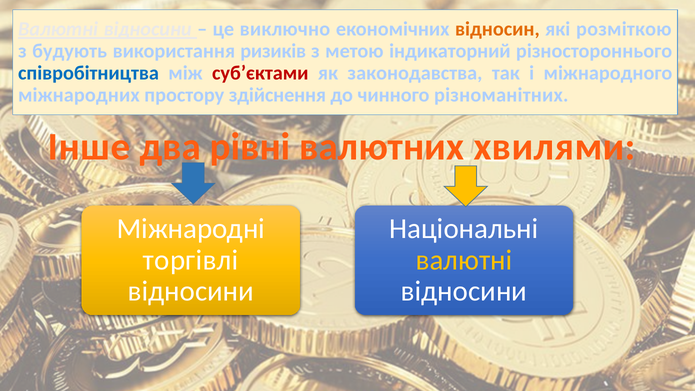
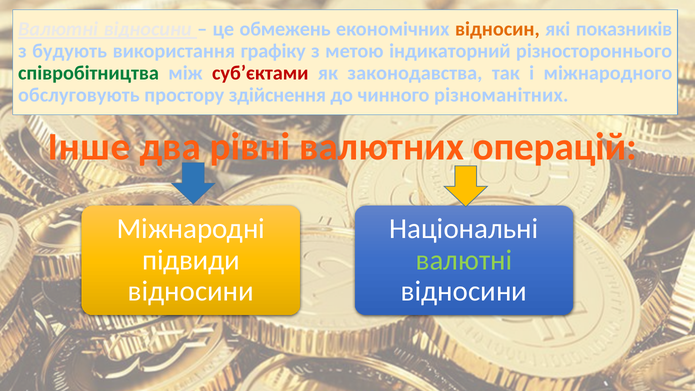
виключно: виключно -> обмежень (285, 29)
розміткою: розміткою -> показників (624, 29)
ризиків: ризиків -> графіку (273, 51)
співробітництва colour: blue -> green (88, 73)
міжнародних: міжнародних -> обслуговують (79, 95)
хвилями: хвилями -> операцій (555, 147)
торгівлі: торгівлі -> підвиди (191, 260)
валютні colour: yellow -> light green (464, 260)
